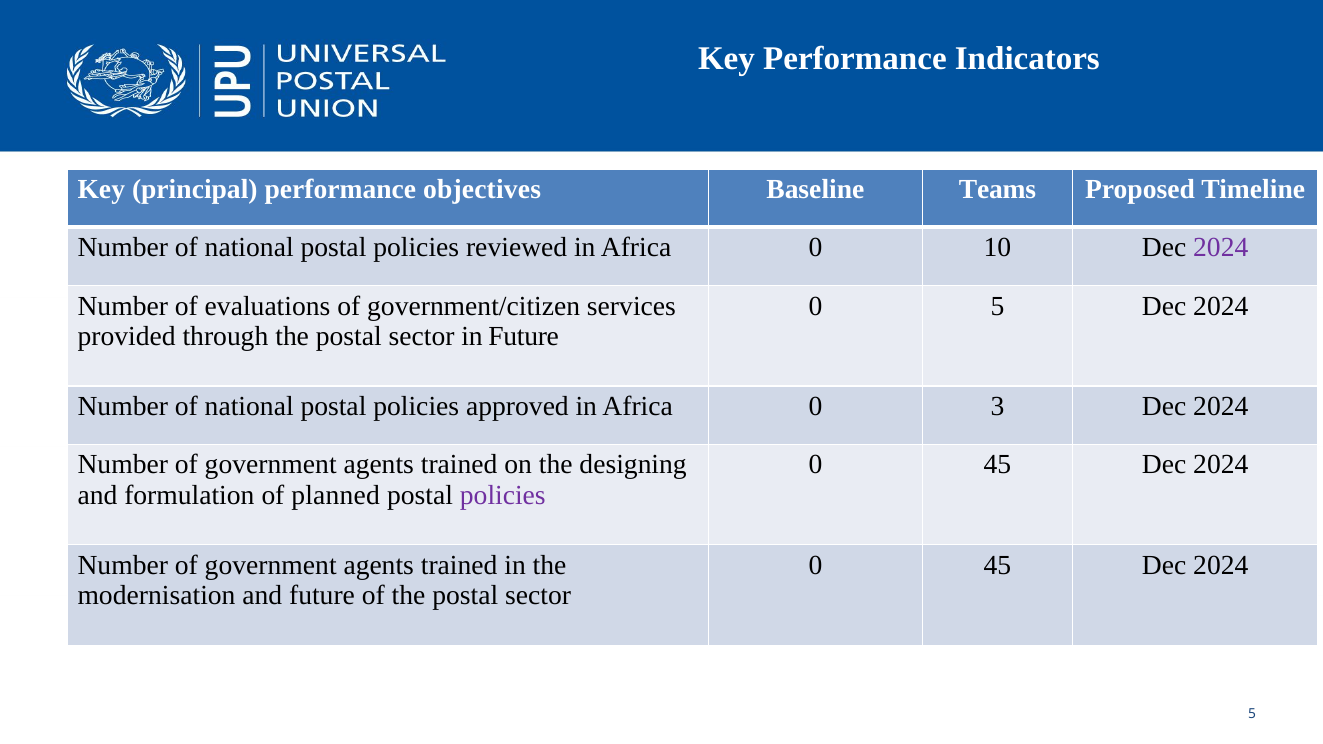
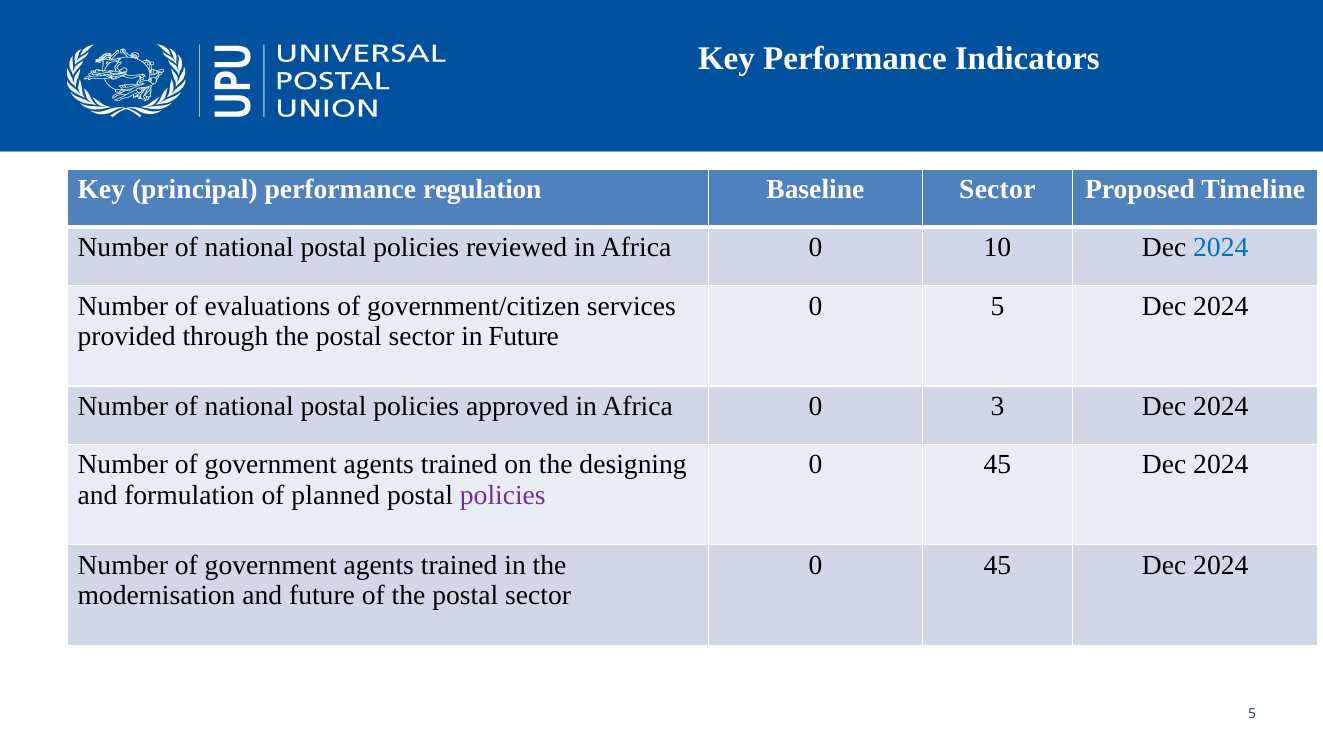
objectives: objectives -> regulation (482, 190)
Baseline Teams: Teams -> Sector (997, 190)
2024 colour: purple -> blue (1221, 248)
